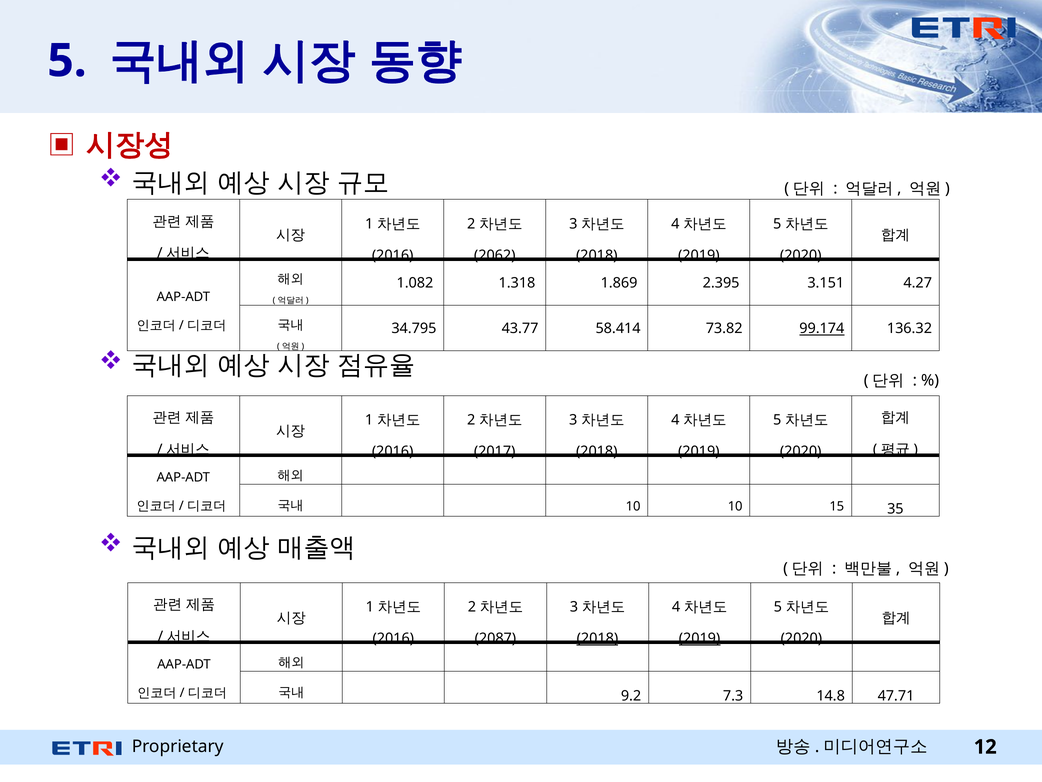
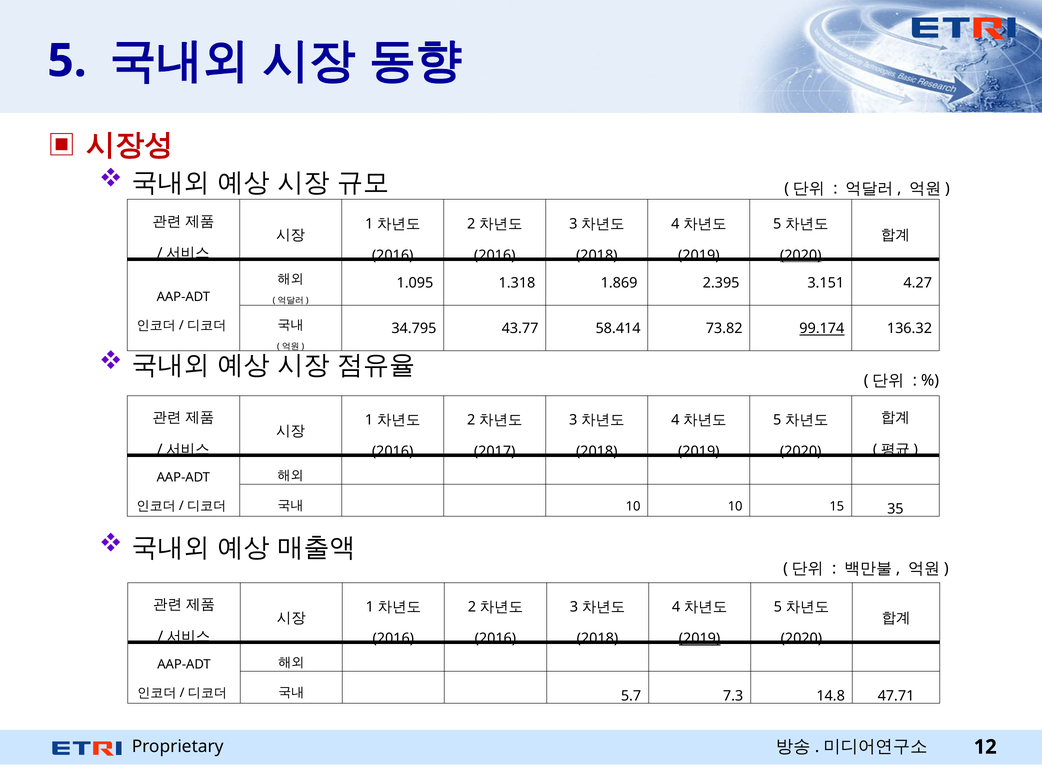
2062: 2062 -> 2016 (495, 255)
2020 underline: none -> present (801, 255)
1.082: 1.082 -> 1.095 (415, 283)
2087: 2087 -> 2016 (495, 638)
2018 underline: present -> none (597, 638)
9.2: 9.2 -> 5.7 (631, 695)
